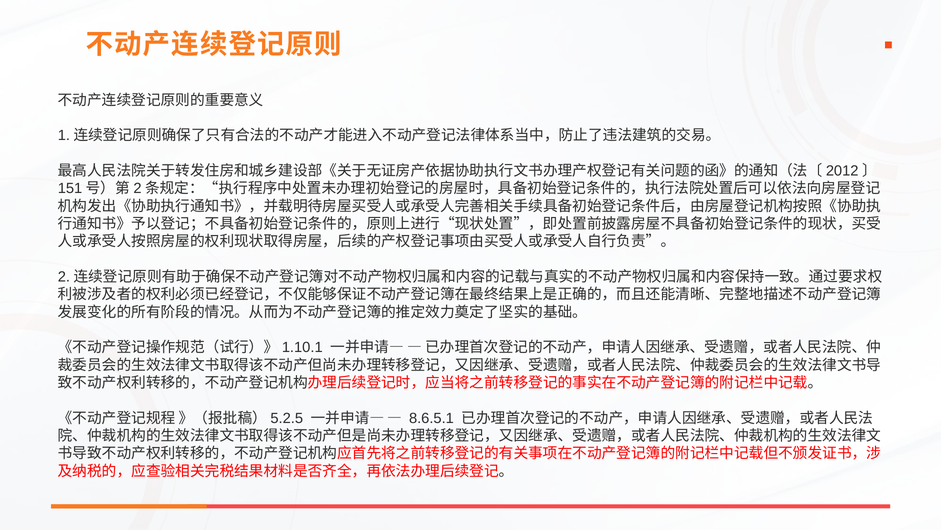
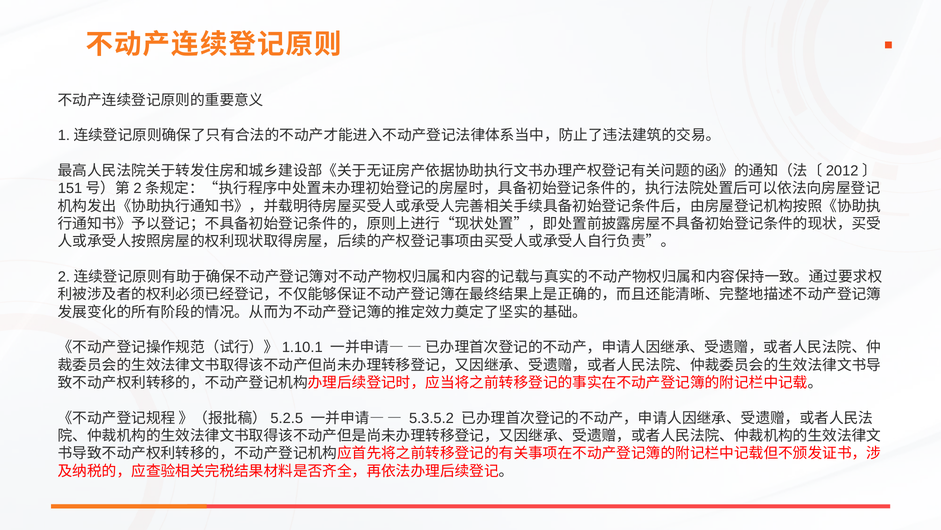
8.6.5.1: 8.6.5.1 -> 5.3.5.2 (431, 418)
